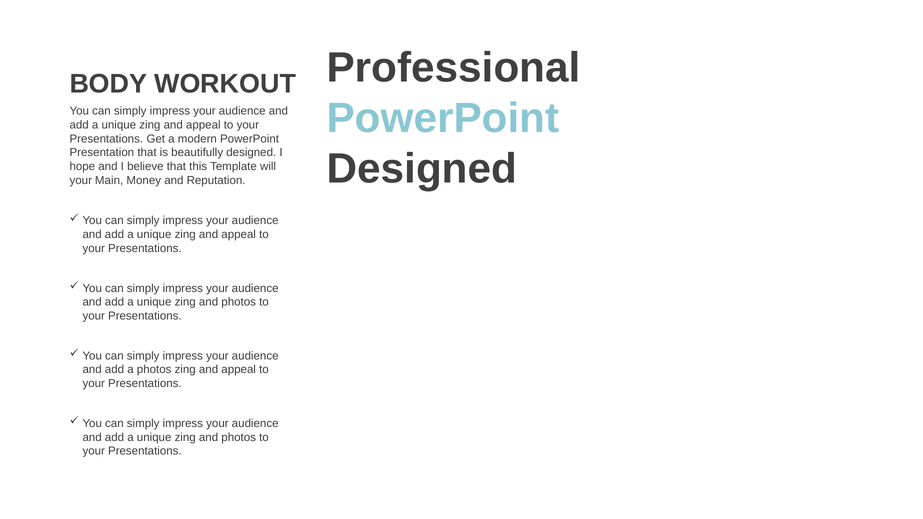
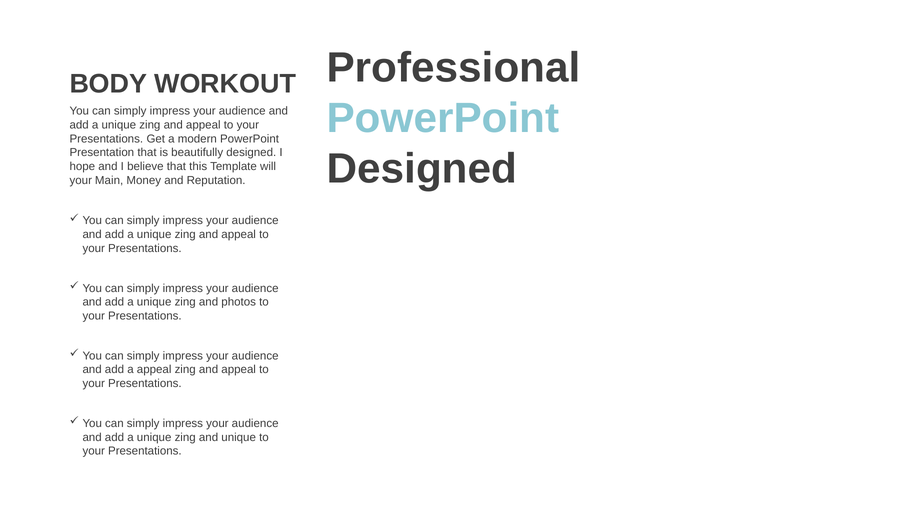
a photos: photos -> appeal (154, 370)
photos: photos -> unique (239, 437)
